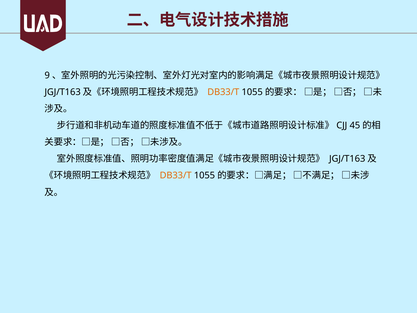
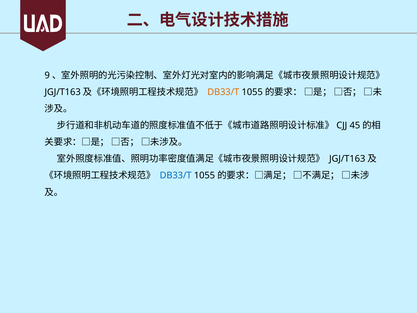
DB33/T colour: orange -> blue (176, 175)
